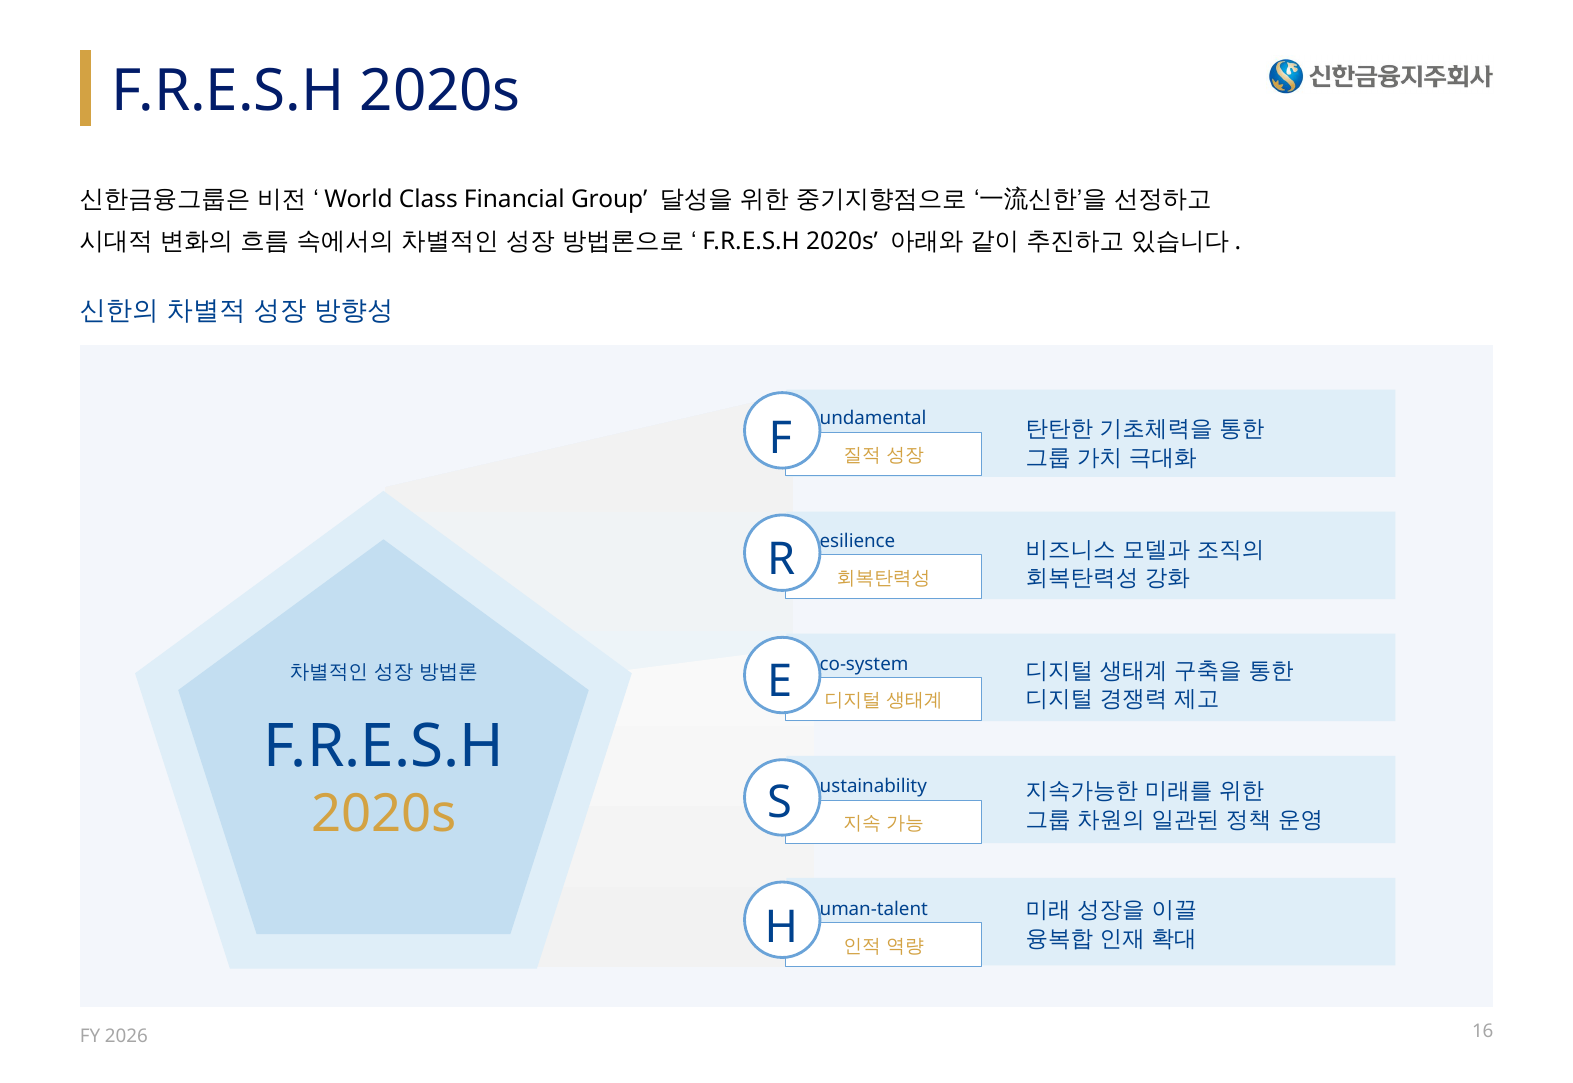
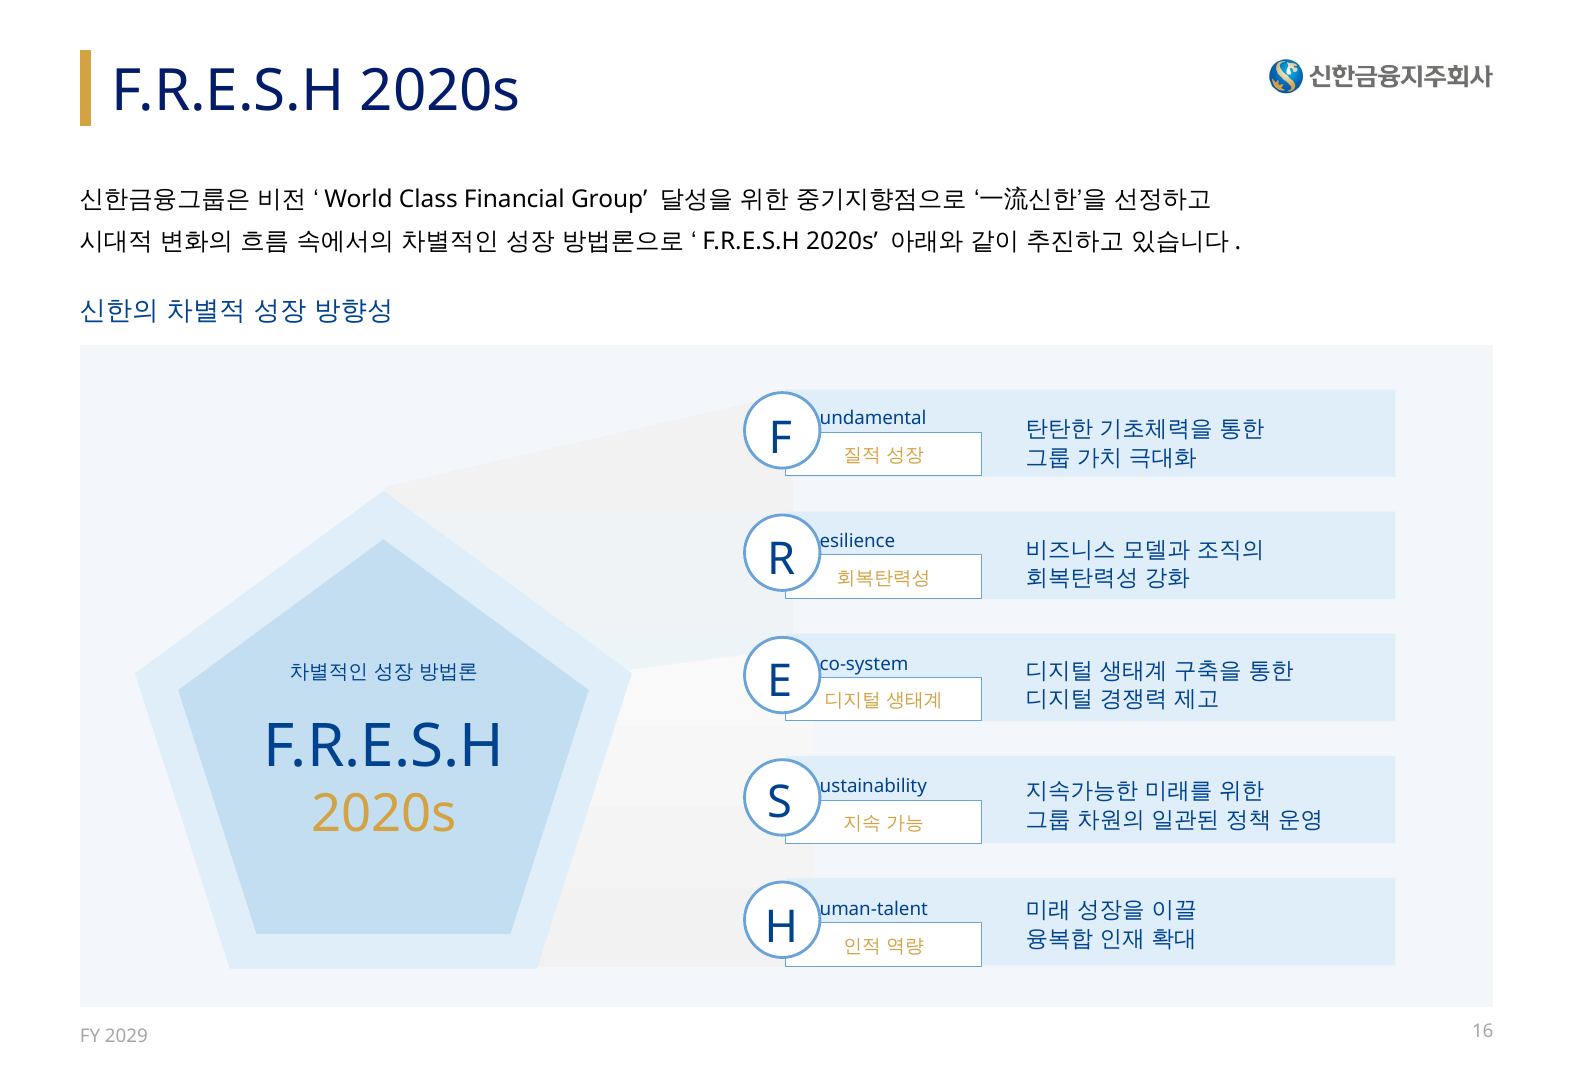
2026: 2026 -> 2029 (126, 1036)
